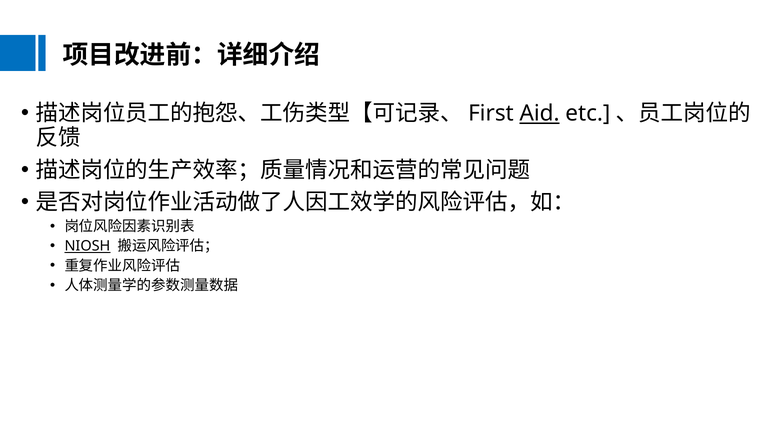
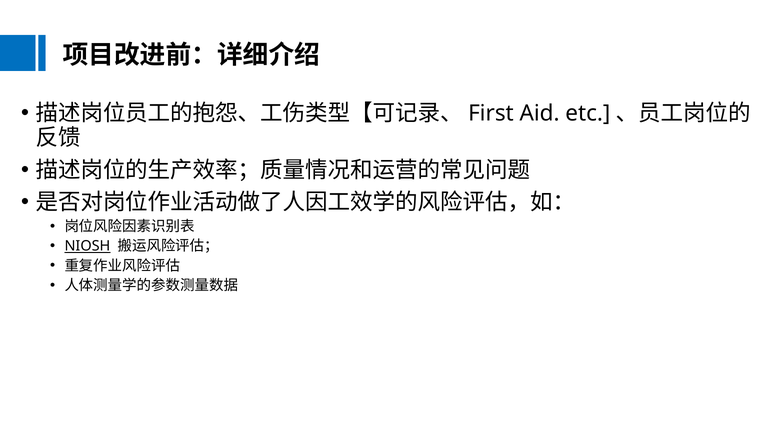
Aid underline: present -> none (540, 113)
